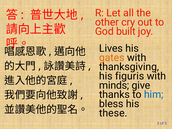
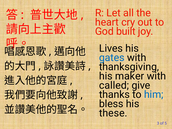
other: other -> heart (107, 22)
gates colour: orange -> blue (112, 58)
figuris: figuris -> maker (130, 76)
minds: minds -> called (114, 85)
